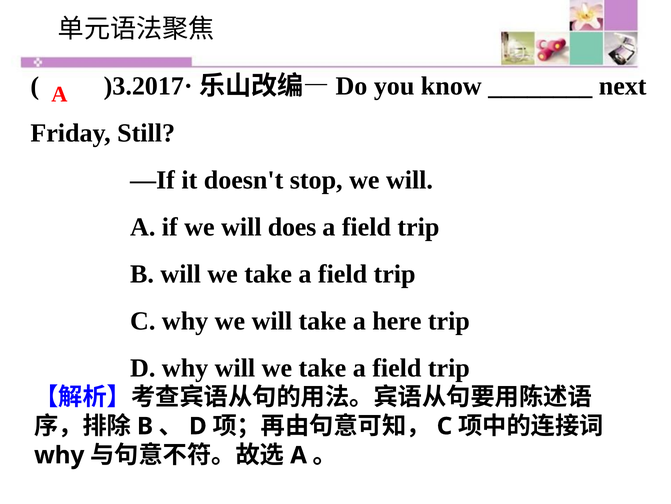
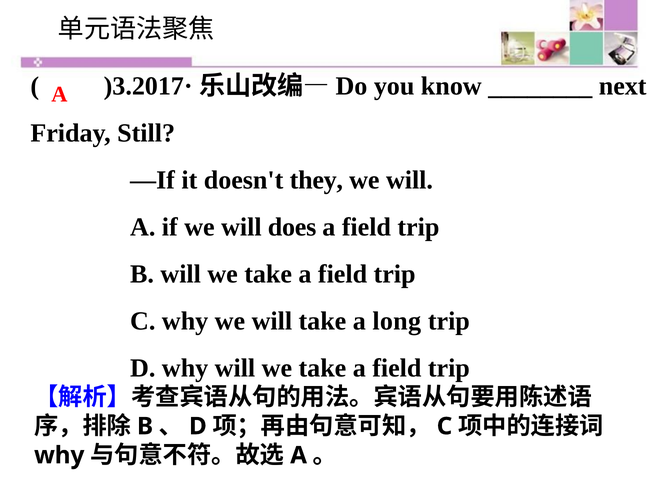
stop: stop -> they (316, 180)
here: here -> long (397, 321)
